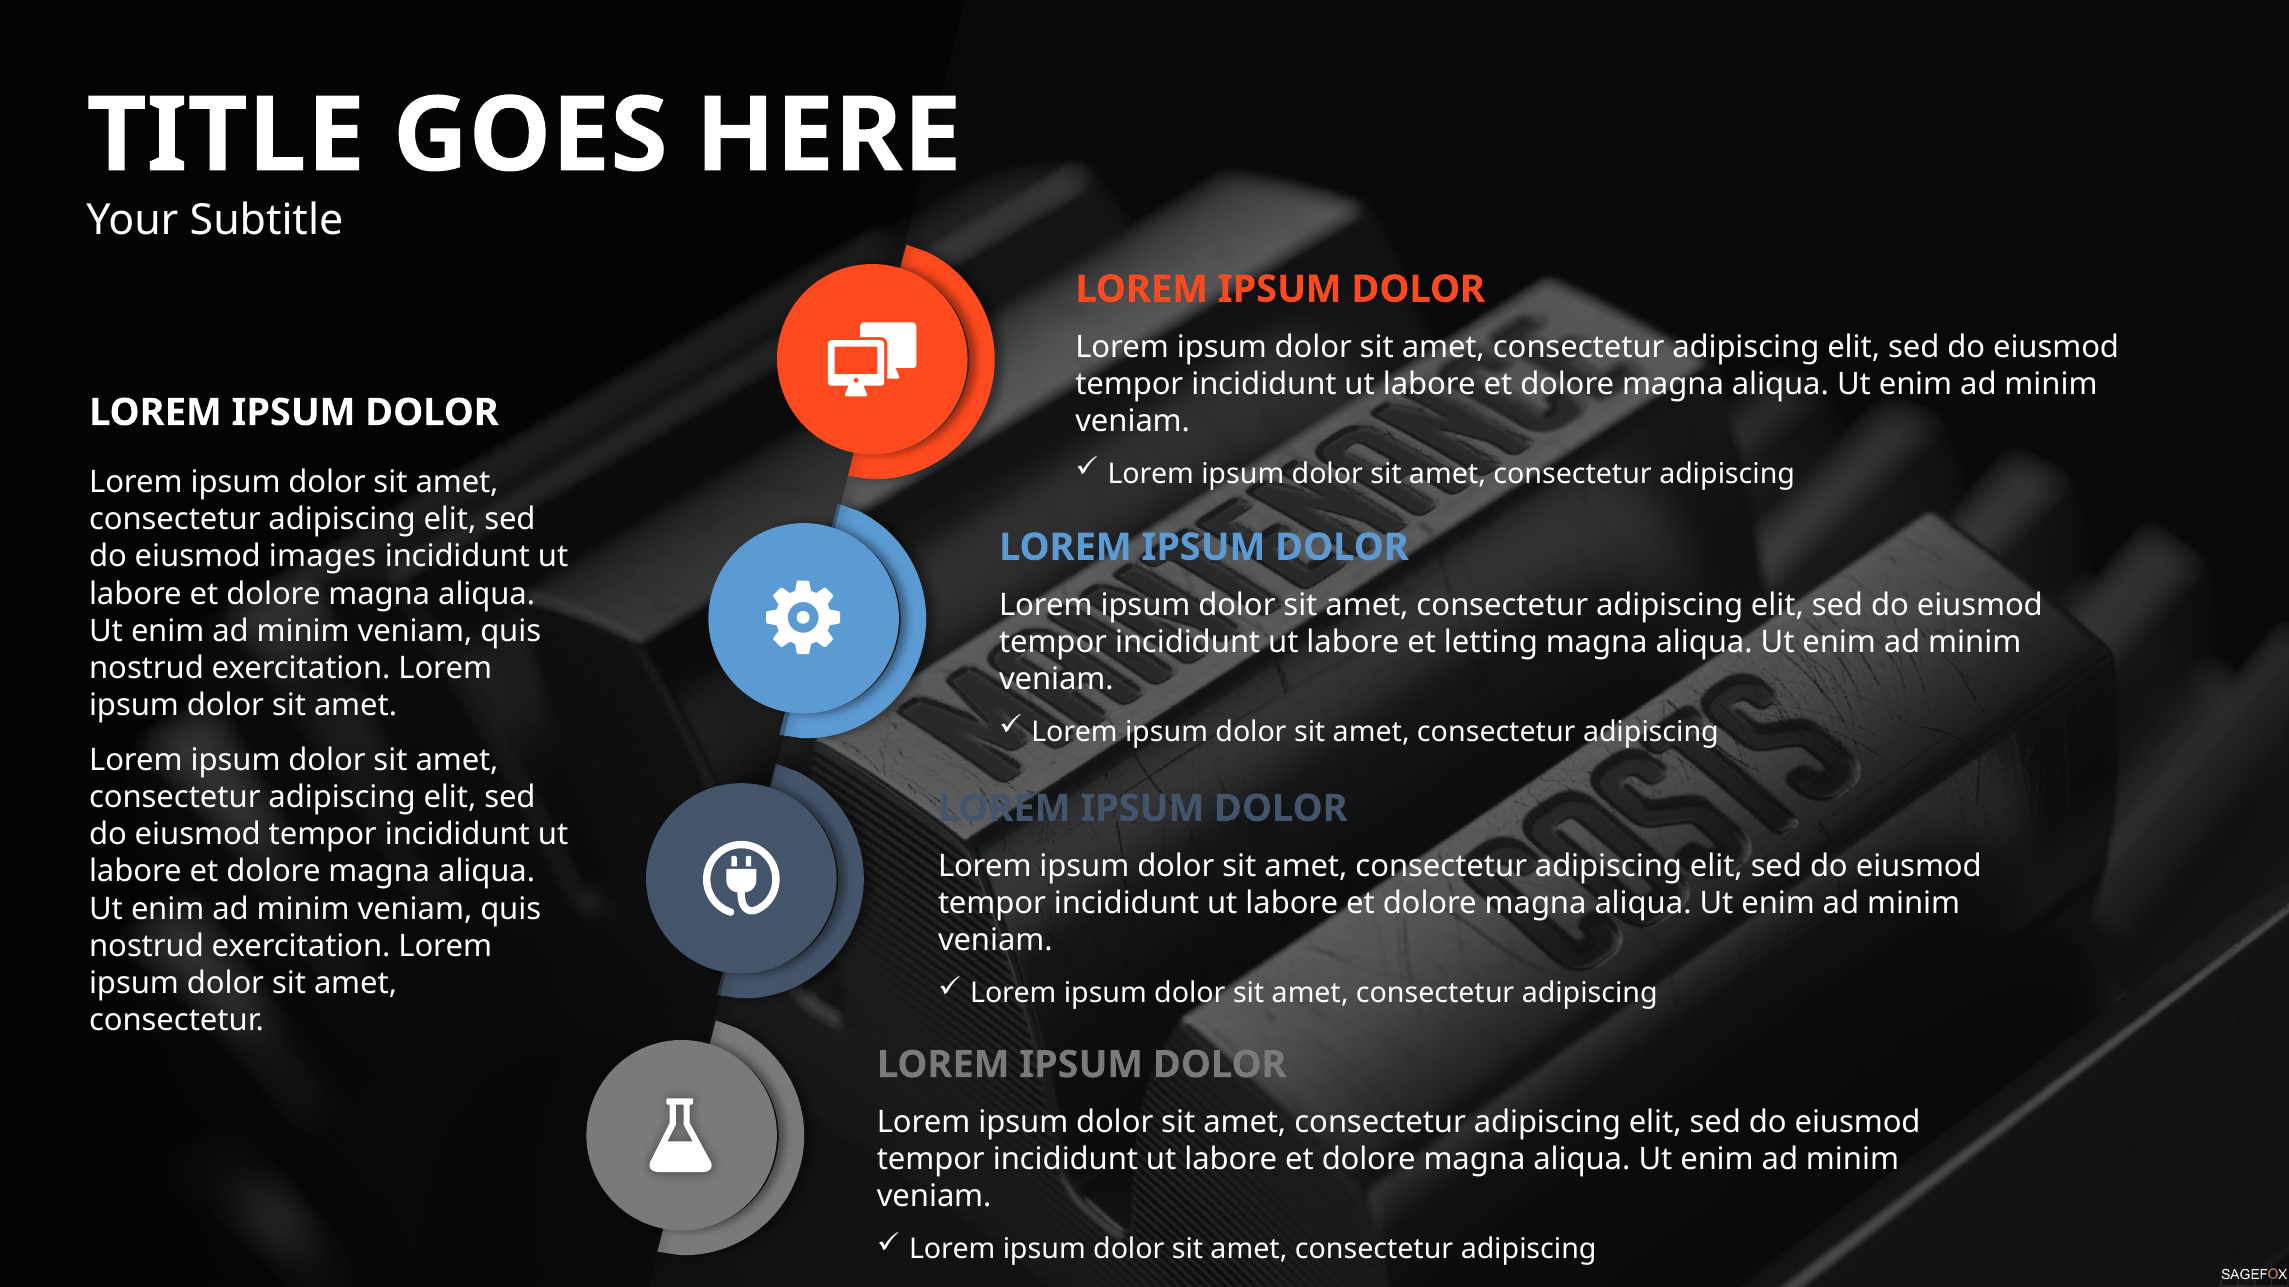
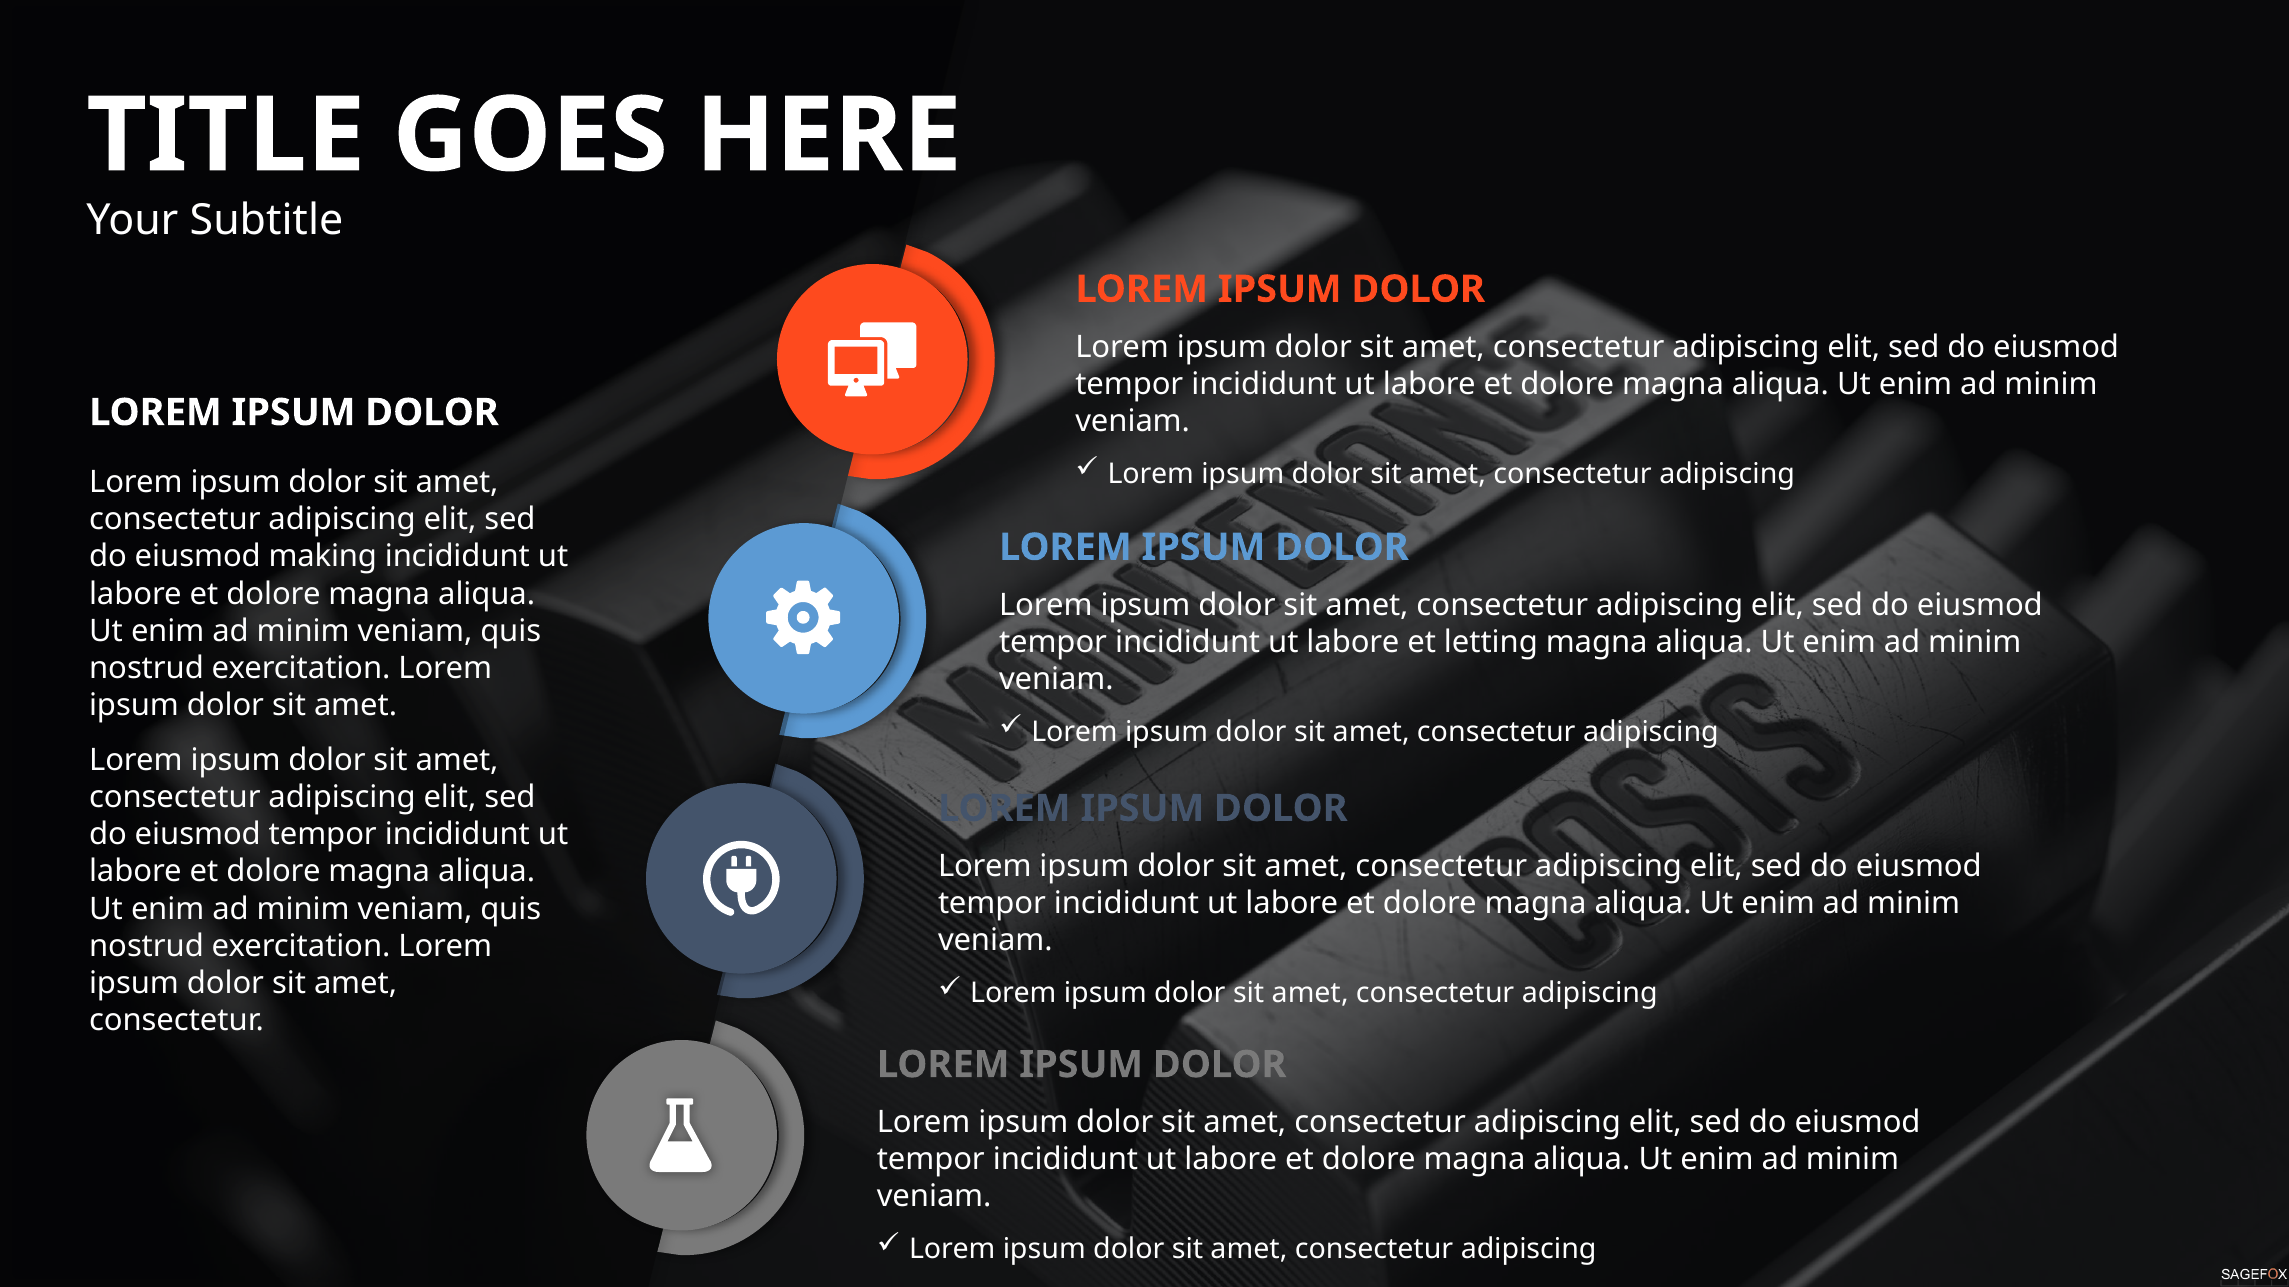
images: images -> making (323, 557)
